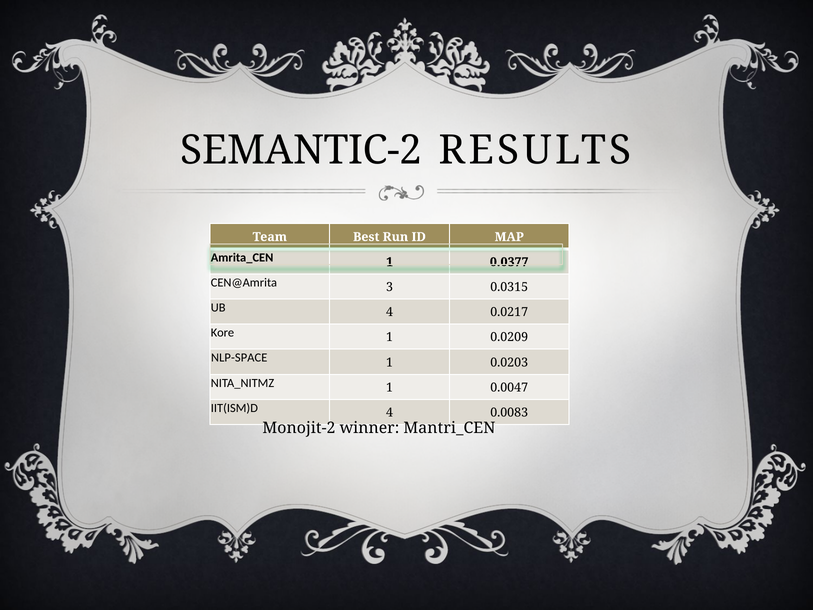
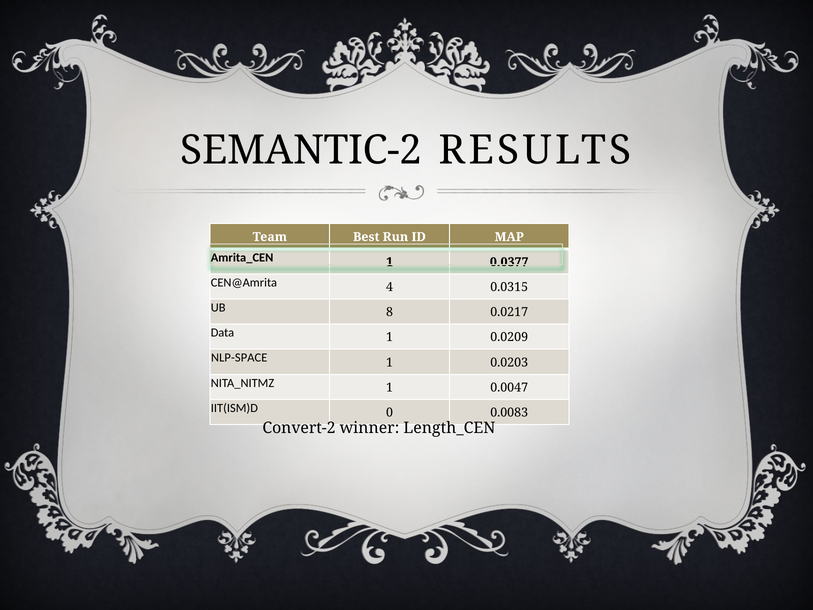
3: 3 -> 4 (390, 287)
UB 4: 4 -> 8 (390, 312)
Kore: Kore -> Data (223, 333)
IIT(ISM)D 4: 4 -> 0 (390, 412)
Monojit-2: Monojit-2 -> Convert-2 (299, 428)
Mantri_CEN: Mantri_CEN -> Length_CEN (449, 428)
